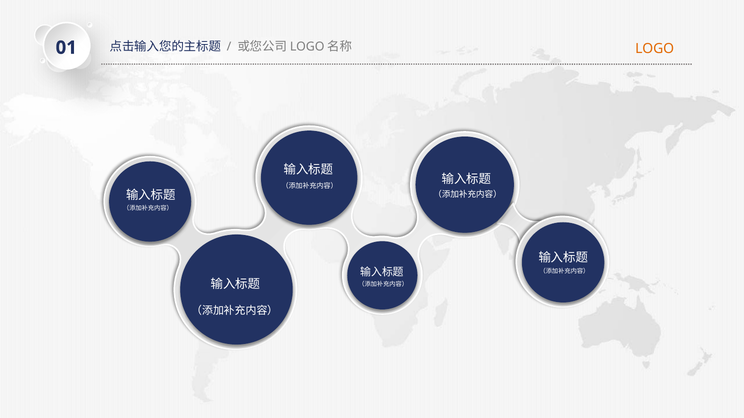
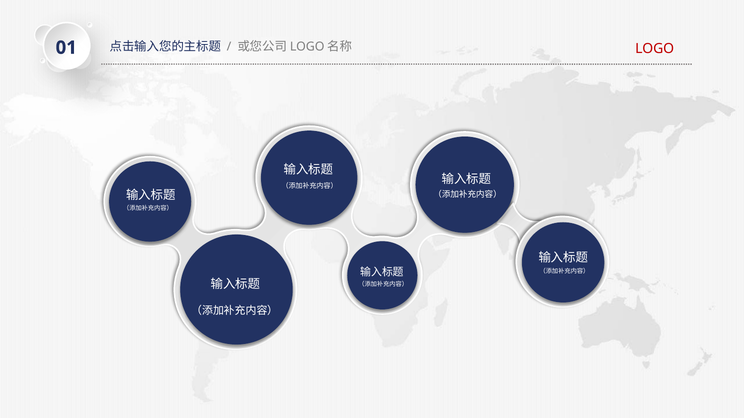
LOGO colour: orange -> red (655, 49)
